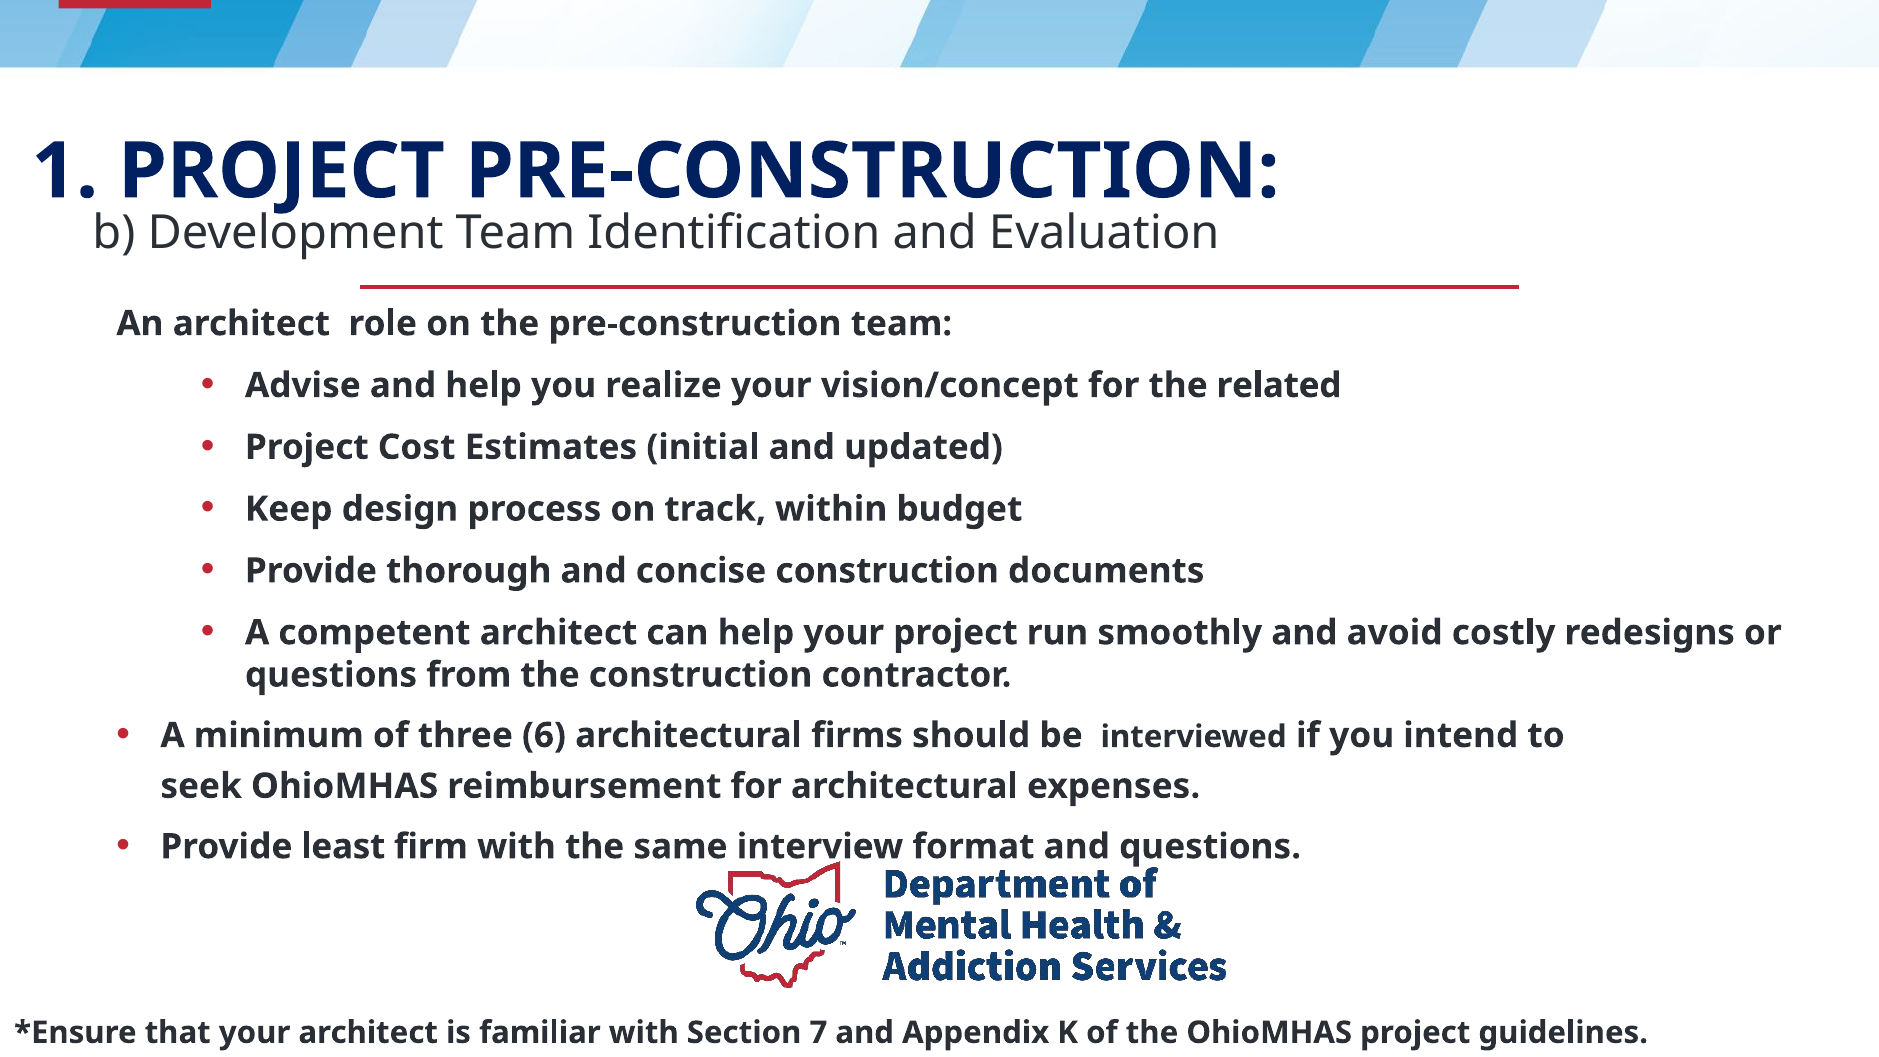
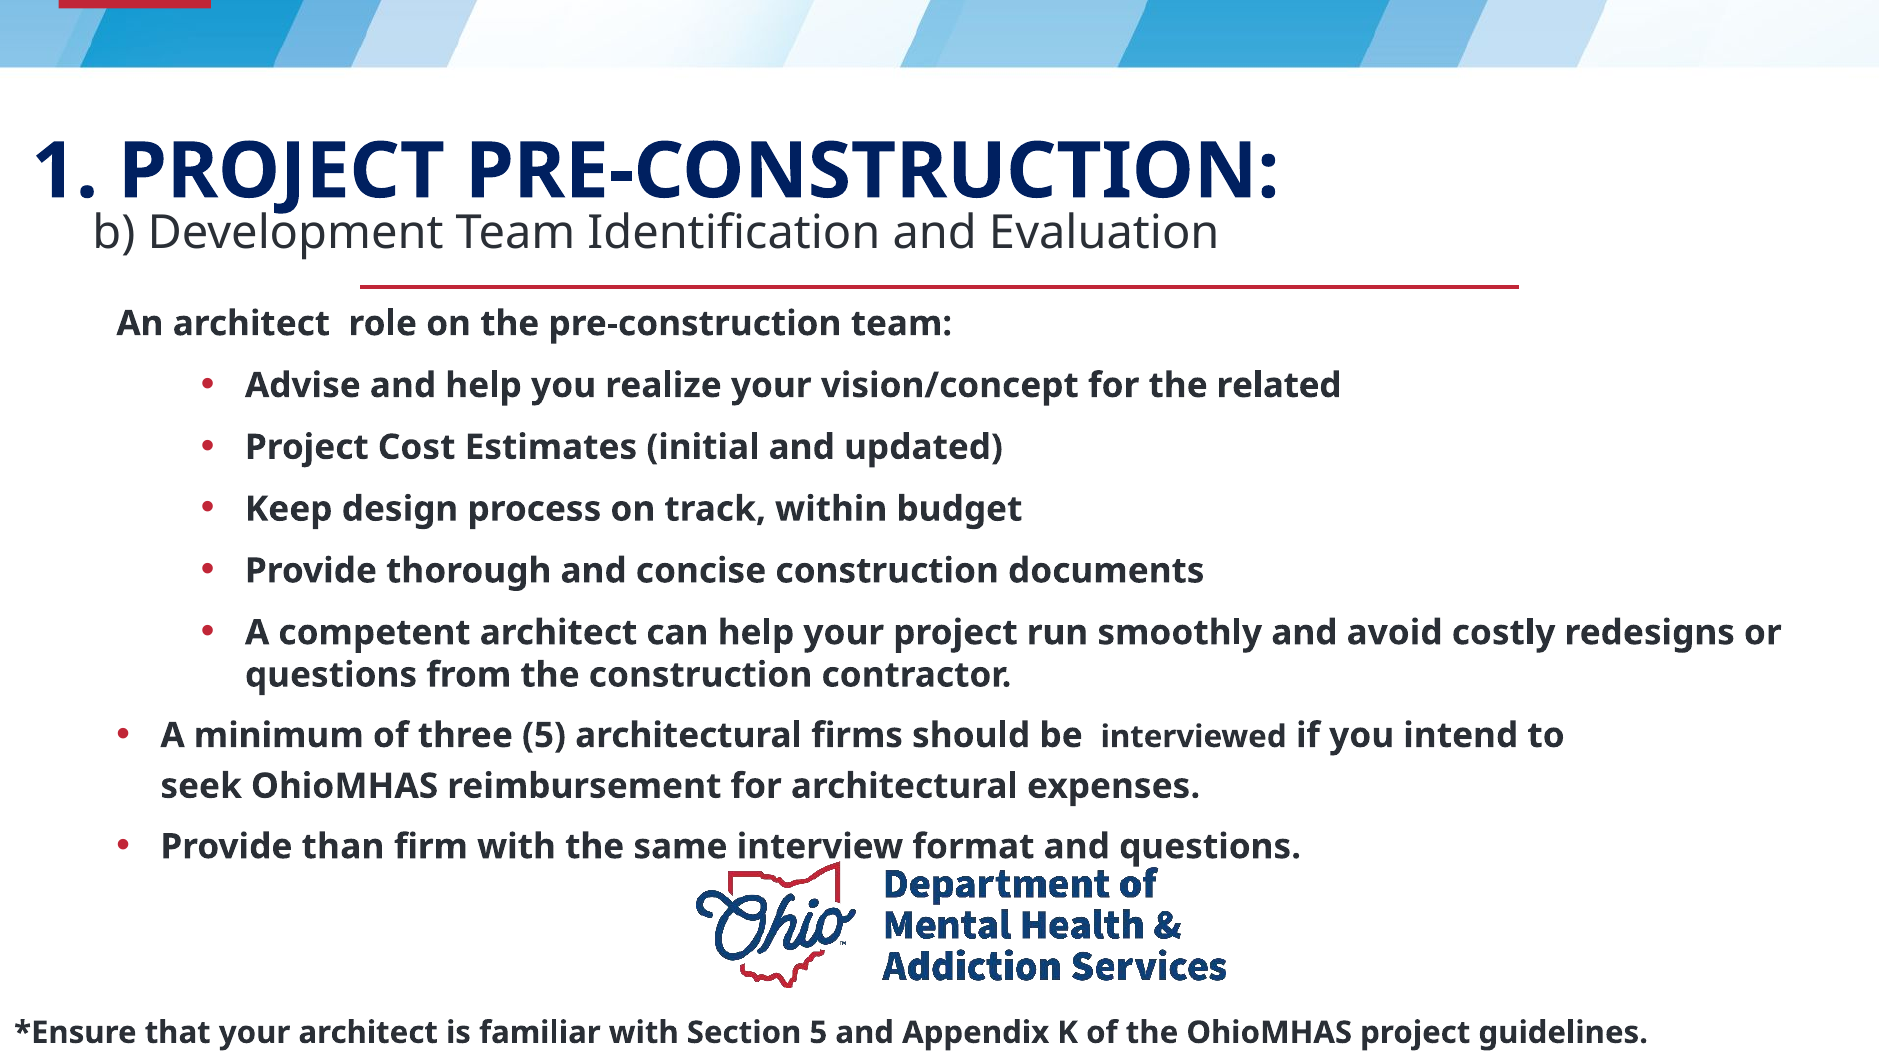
three 6: 6 -> 5 (544, 735)
least: least -> than (343, 847)
Section 7: 7 -> 5 (818, 1033)
